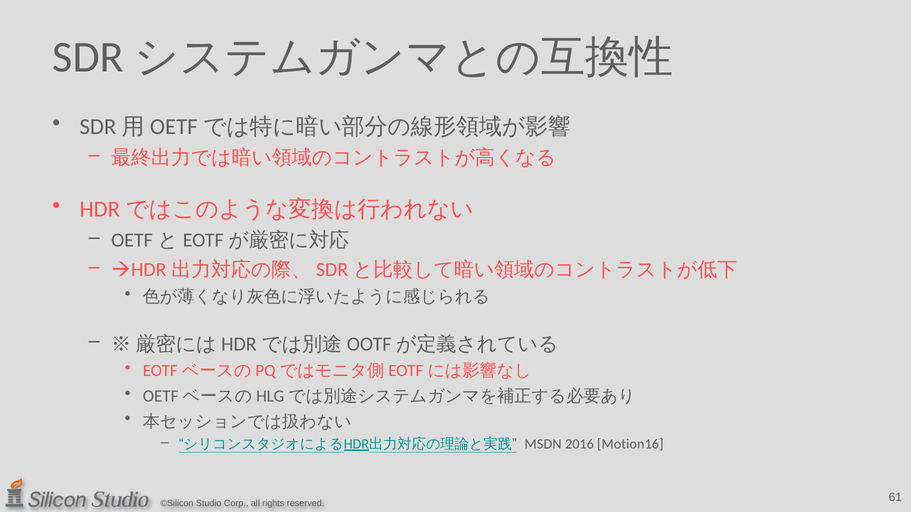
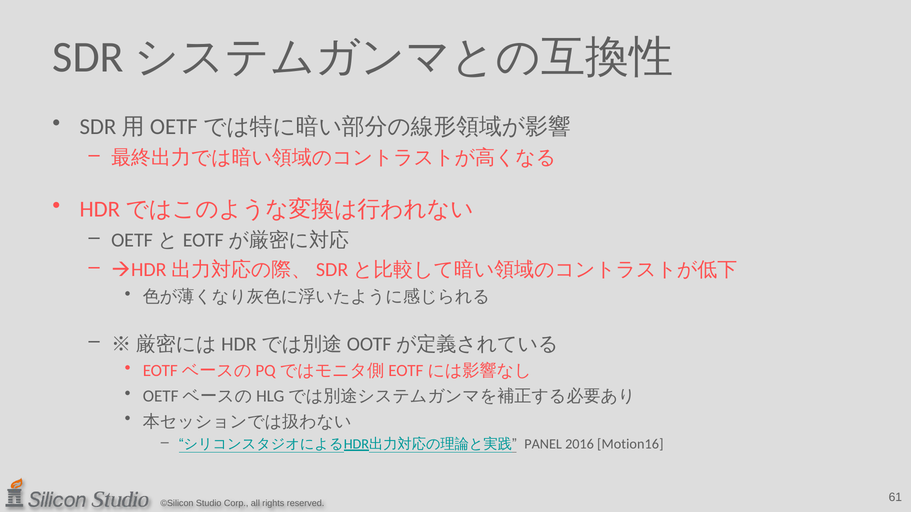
MSDN: MSDN -> PANEL (543, 444)
